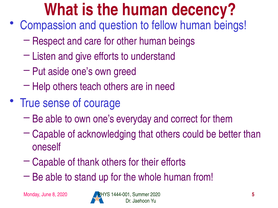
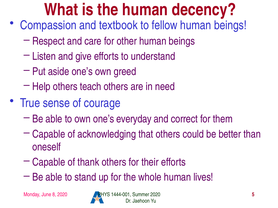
question: question -> textbook (118, 25)
from: from -> lives (203, 178)
